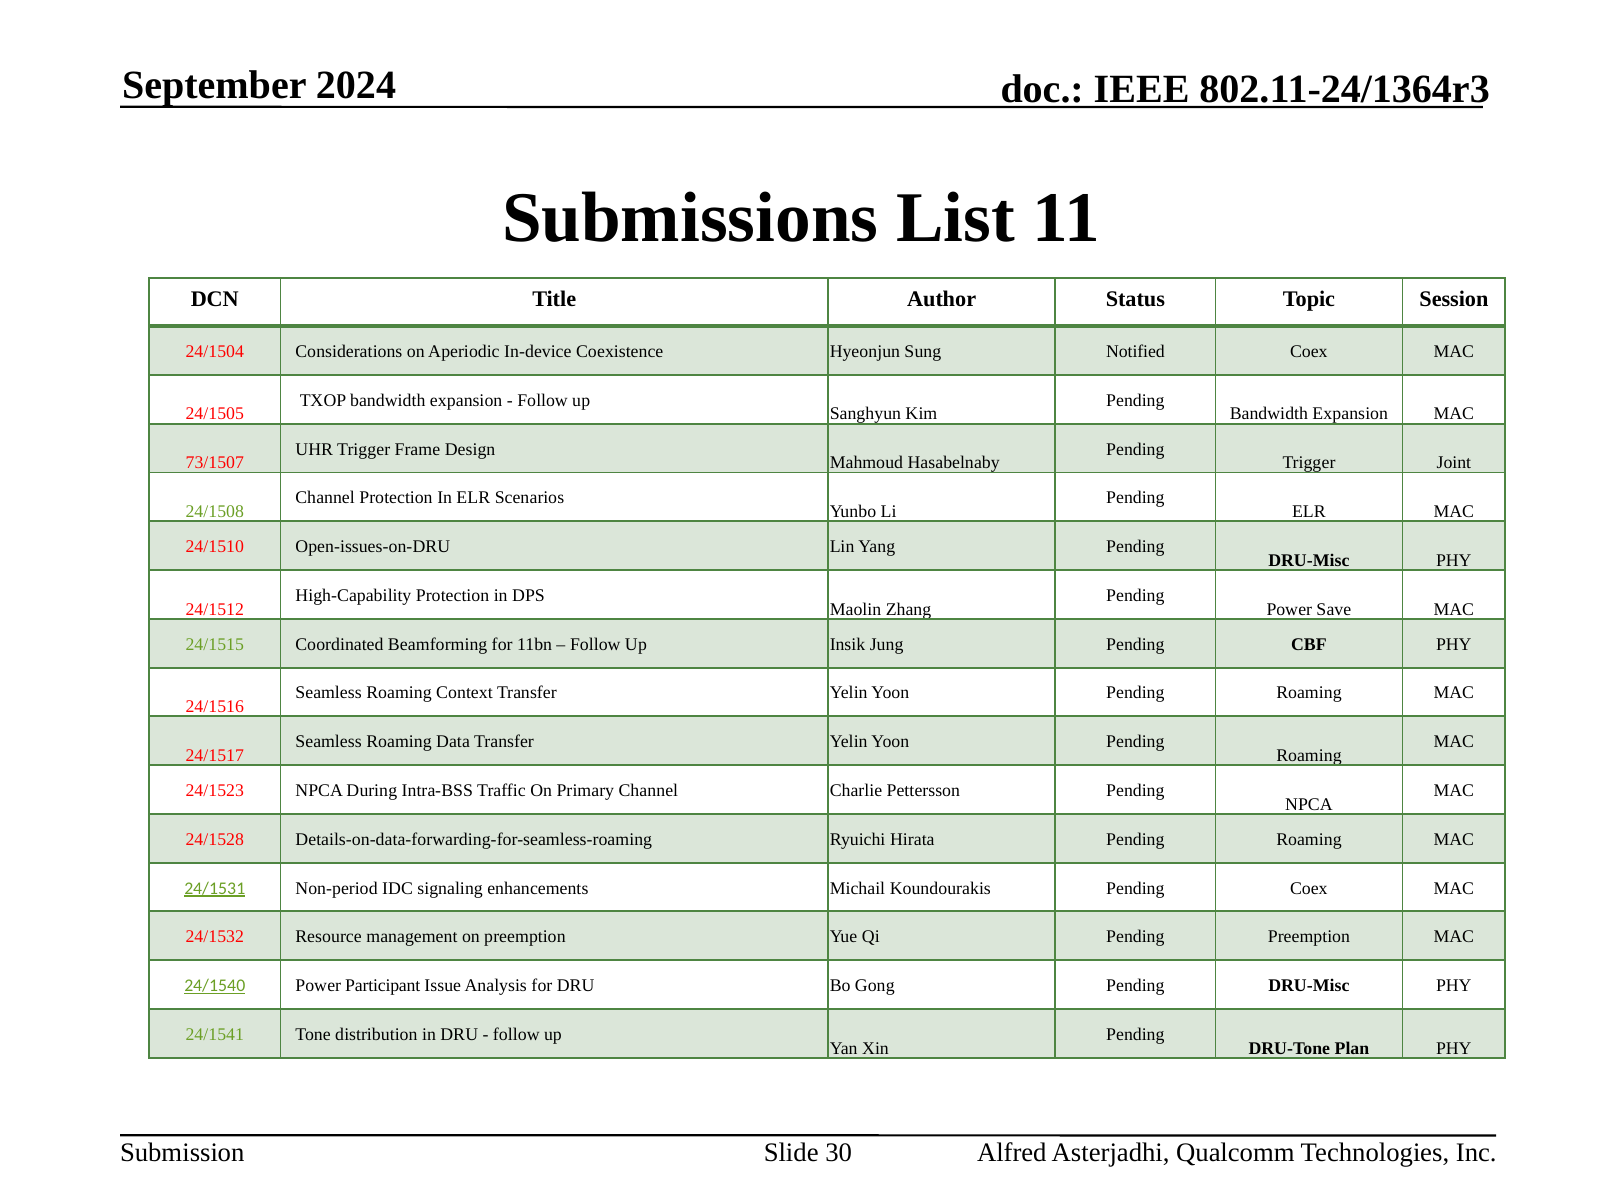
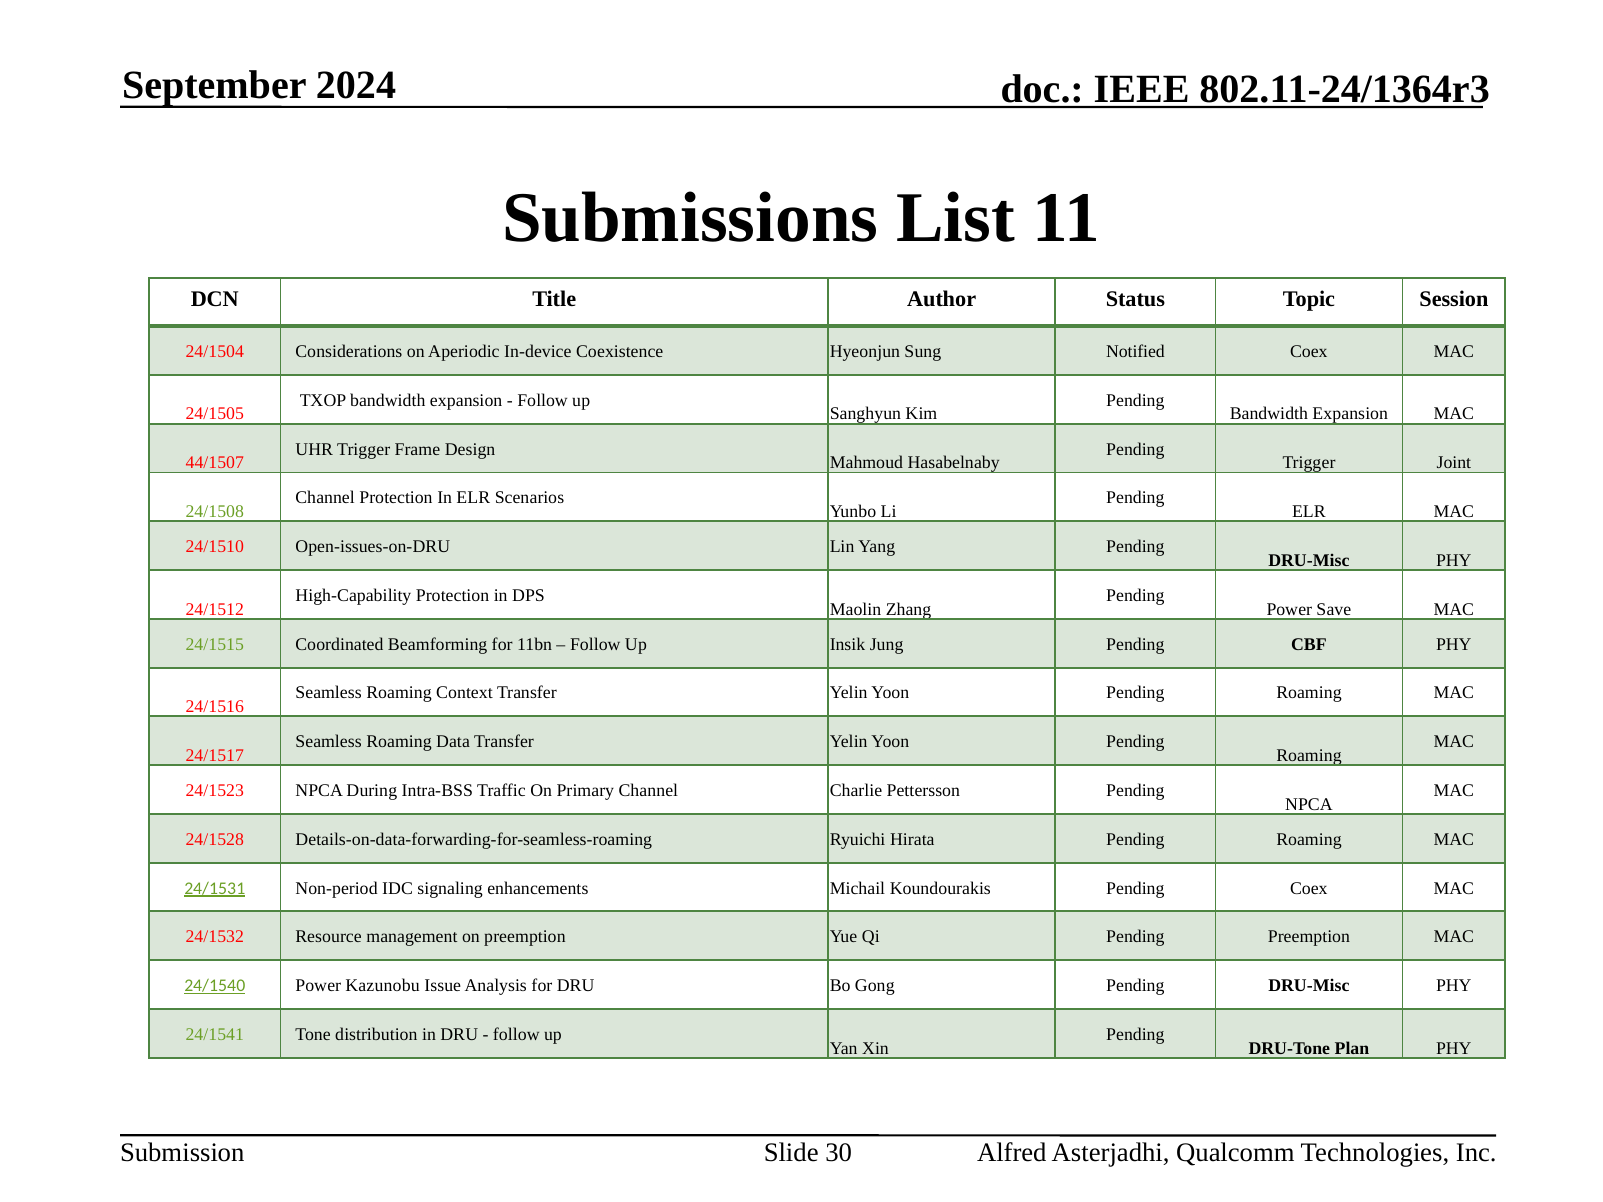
73/1507: 73/1507 -> 44/1507 (215, 463)
Participant: Participant -> Kazunobu (383, 986)
